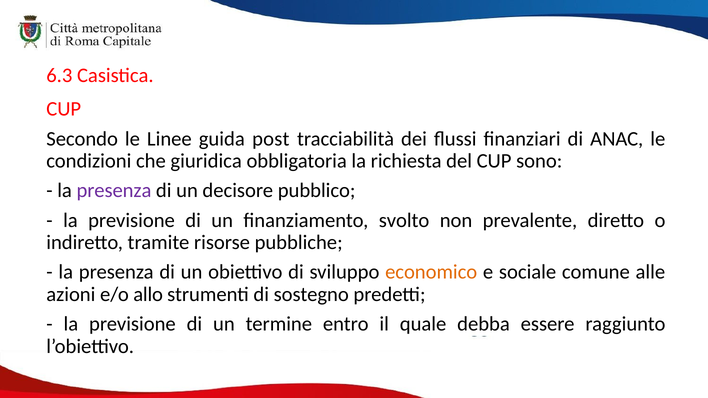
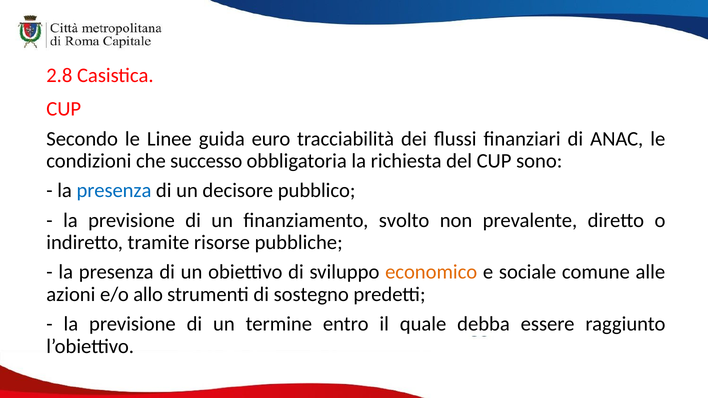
6.3: 6.3 -> 2.8 (59, 75)
post: post -> euro (271, 139)
giuridica: giuridica -> successo (206, 161)
presenza colour: purple -> blue (114, 191)
